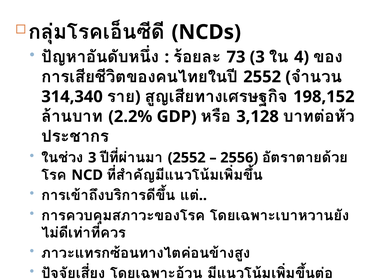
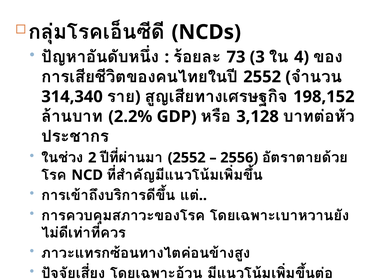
3: 3 -> 2 (92, 158)
